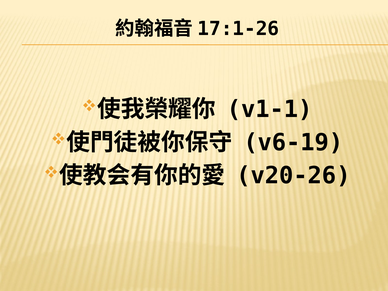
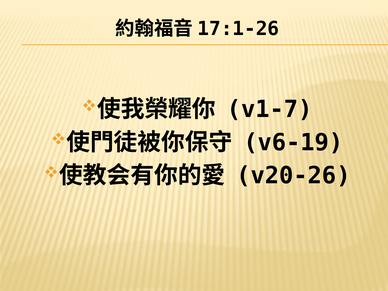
v1-1: v1-1 -> v1-7 (270, 109)
